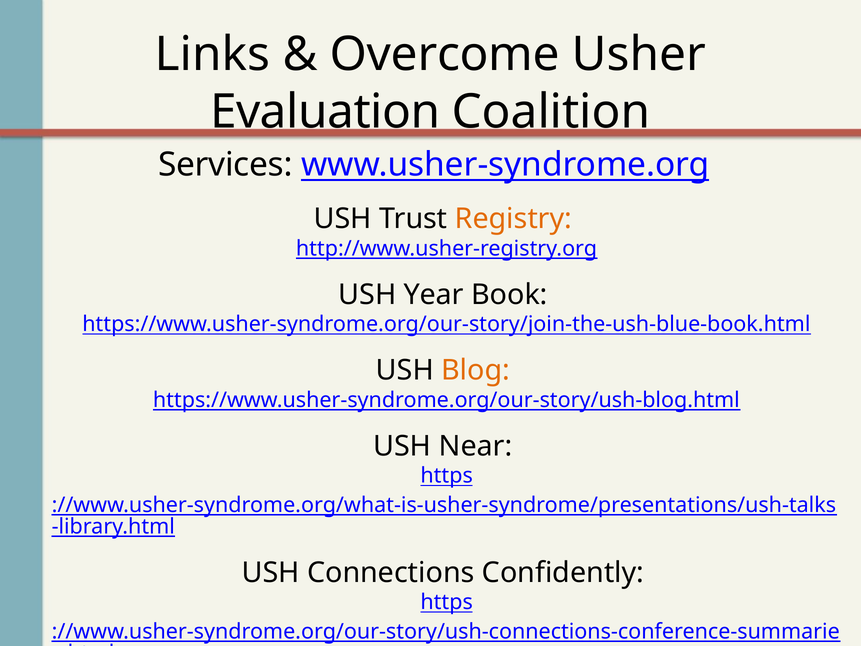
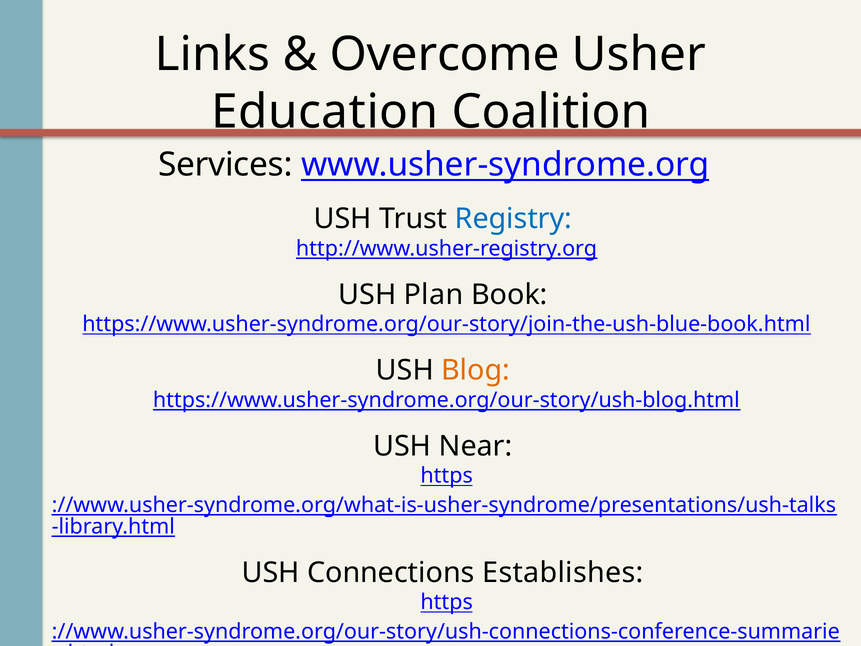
Evaluation: Evaluation -> Education (325, 112)
Registry colour: orange -> blue (513, 219)
Year: Year -> Plan (434, 294)
Confidently: Confidently -> Establishes (563, 572)
